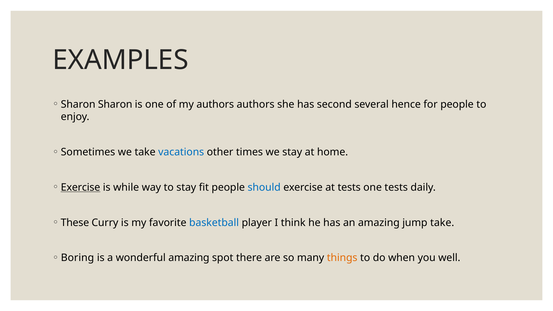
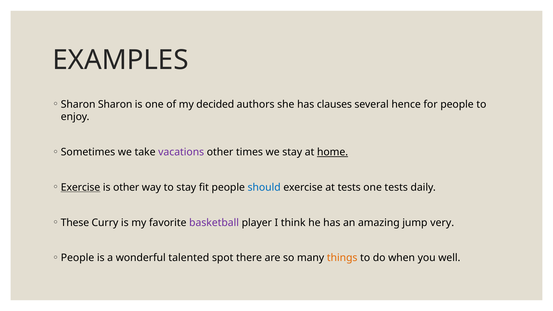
my authors: authors -> decided (215, 104)
second: second -> clauses (334, 104)
vacations colour: blue -> purple (181, 152)
home underline: none -> present (333, 152)
is while: while -> other (126, 187)
basketball colour: blue -> purple (214, 223)
jump take: take -> very (442, 223)
Boring: Boring -> People (78, 258)
wonderful amazing: amazing -> talented (189, 258)
